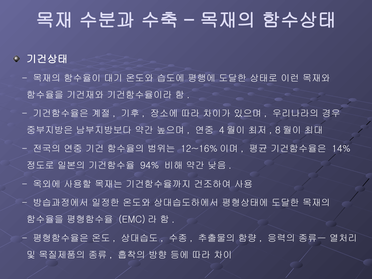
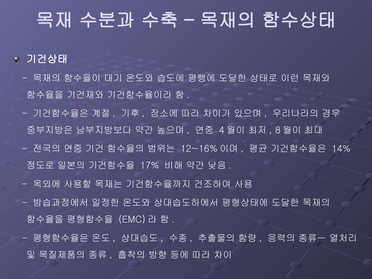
94%: 94% -> 17% (150, 166)
